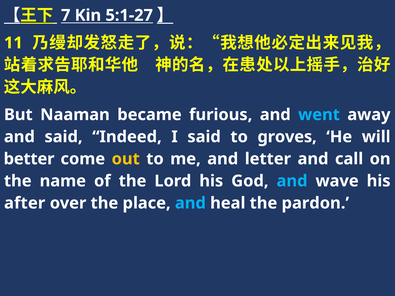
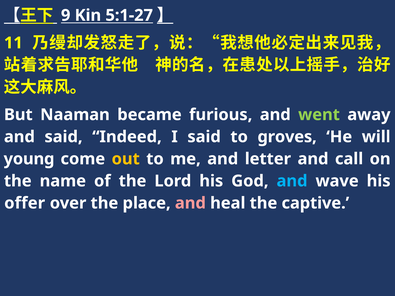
7: 7 -> 9 (66, 15)
went colour: light blue -> light green (319, 115)
better: better -> young (29, 159)
after: after -> offer (25, 203)
and colour: light blue -> pink (190, 203)
pardon: pardon -> captive (315, 203)
